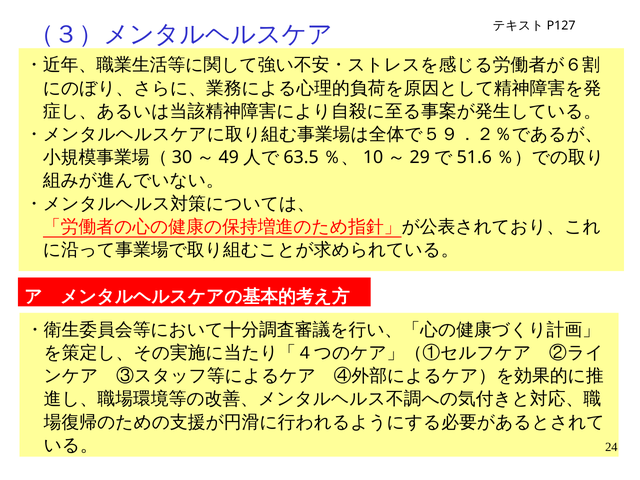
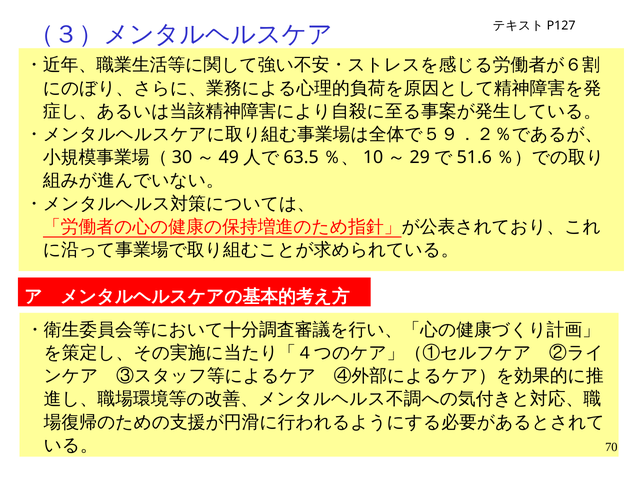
24: 24 -> 70 (611, 447)
